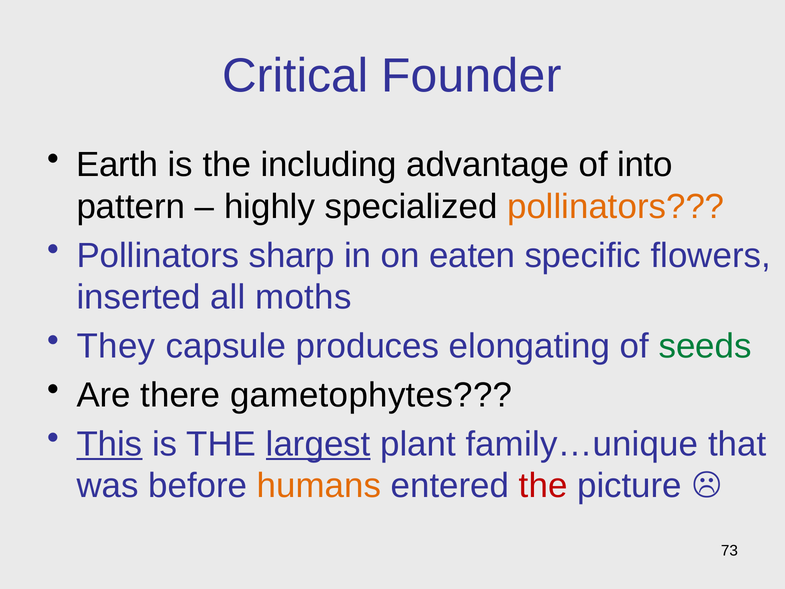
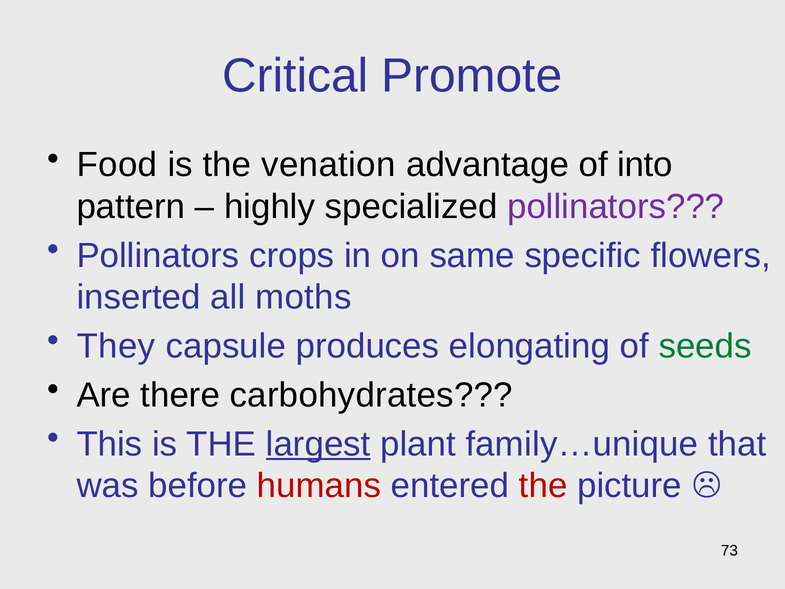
Founder: Founder -> Promote (472, 76)
Earth: Earth -> Food (117, 165)
including: including -> venation (328, 165)
pollinators colour: orange -> purple (616, 207)
sharp: sharp -> crops (292, 255)
eaten: eaten -> same (472, 255)
gametophytes: gametophytes -> carbohydrates (371, 395)
This underline: present -> none (109, 444)
humans colour: orange -> red (319, 486)
